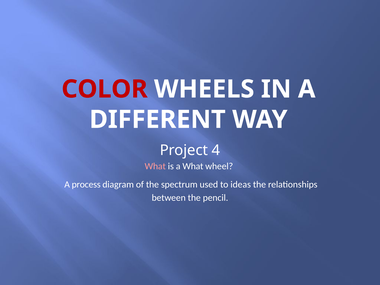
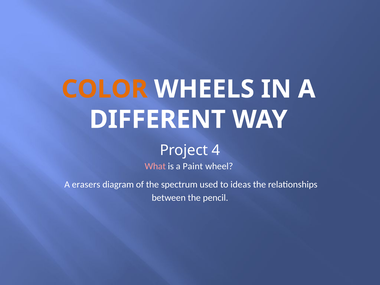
COLOR colour: red -> orange (105, 89)
a What: What -> Paint (193, 166)
process: process -> erasers (86, 185)
